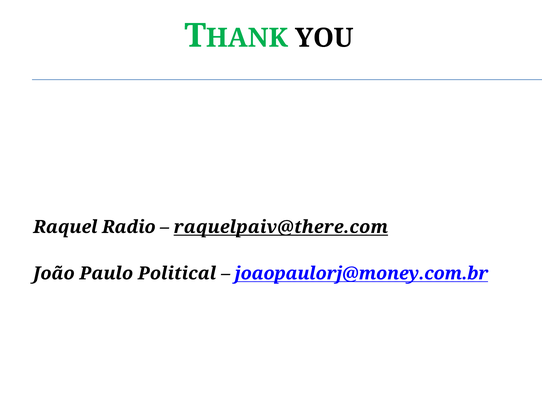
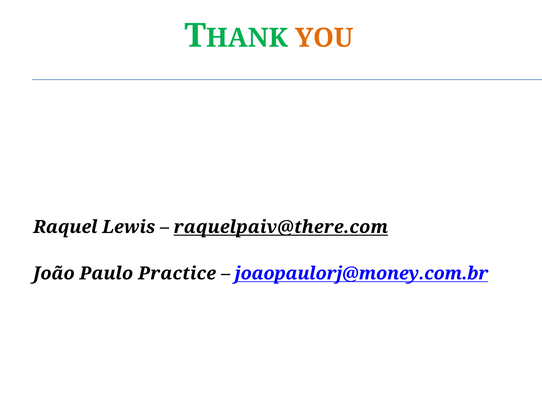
YOU colour: black -> orange (324, 38)
Radio: Radio -> Lewis (129, 227)
Political: Political -> Practice (177, 273)
